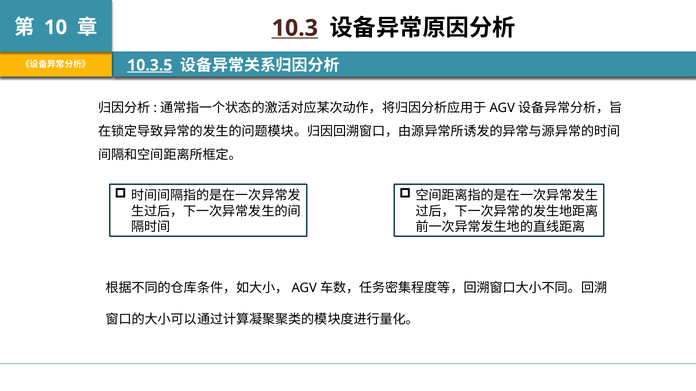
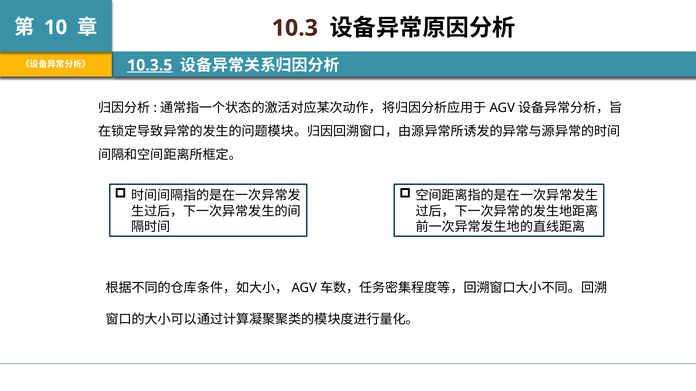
10.3 underline: present -> none (295, 28)
